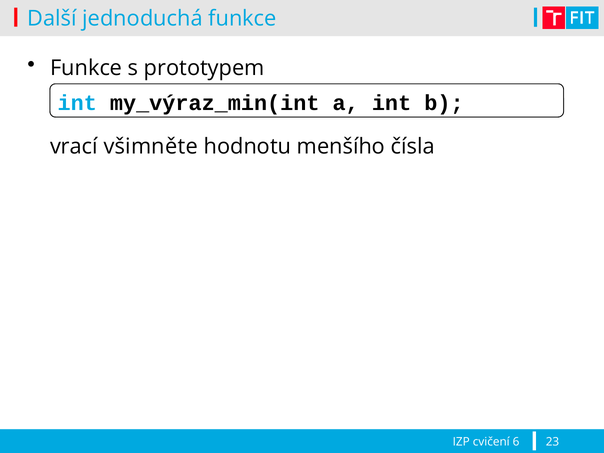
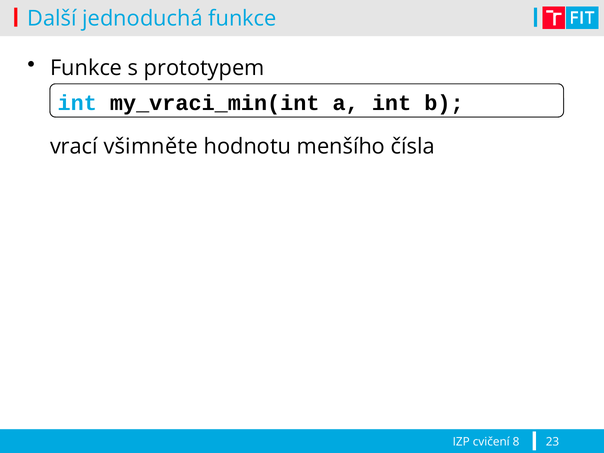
my_výraz_min(int: my_výraz_min(int -> my_vraci_min(int (215, 103)
6: 6 -> 8 (516, 442)
